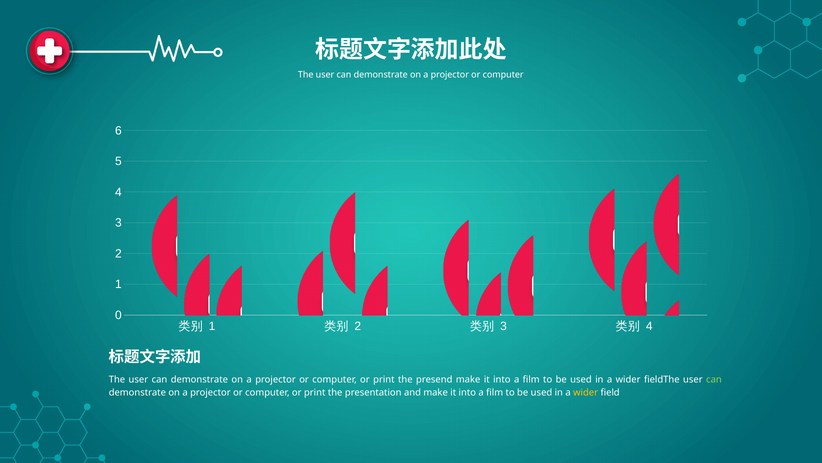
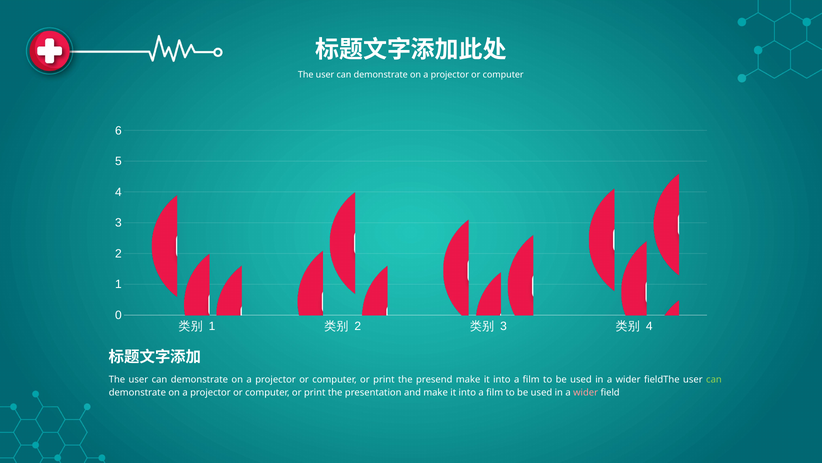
wider colour: yellow -> pink (586, 392)
